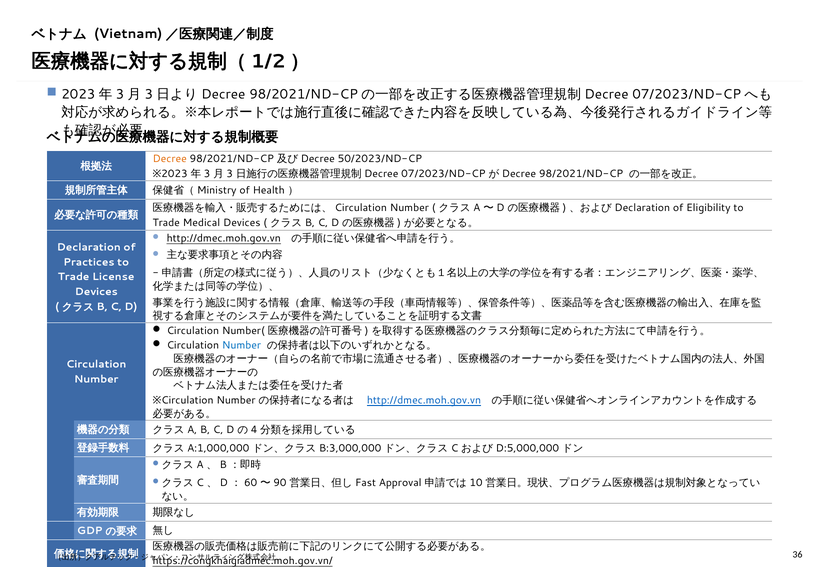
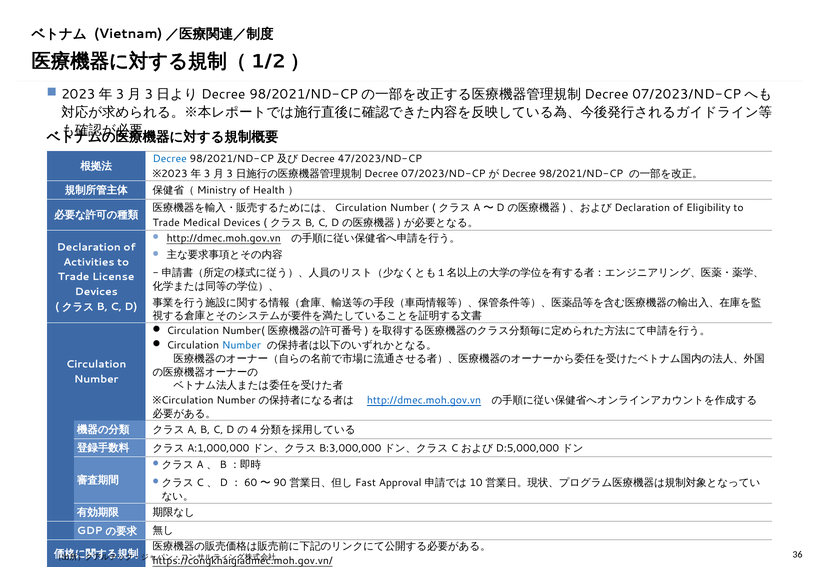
Decree colour: orange -> blue (170, 159)
50/2023/ND-CP: 50/2023/ND-CP -> 47/2023/ND-CP (380, 159)
Practices: Practices -> Activities (89, 262)
